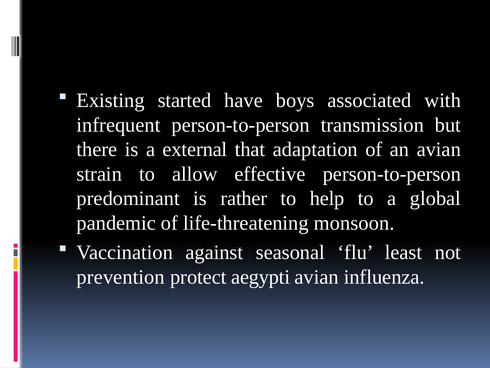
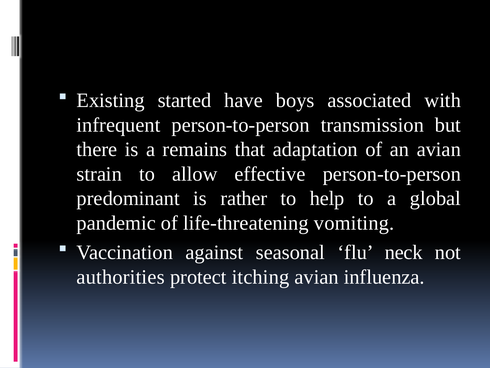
external: external -> remains (195, 149)
monsoon: monsoon -> vomiting (354, 223)
least: least -> neck (404, 252)
prevention: prevention -> authorities (121, 277)
aegypti: aegypti -> itching (261, 277)
